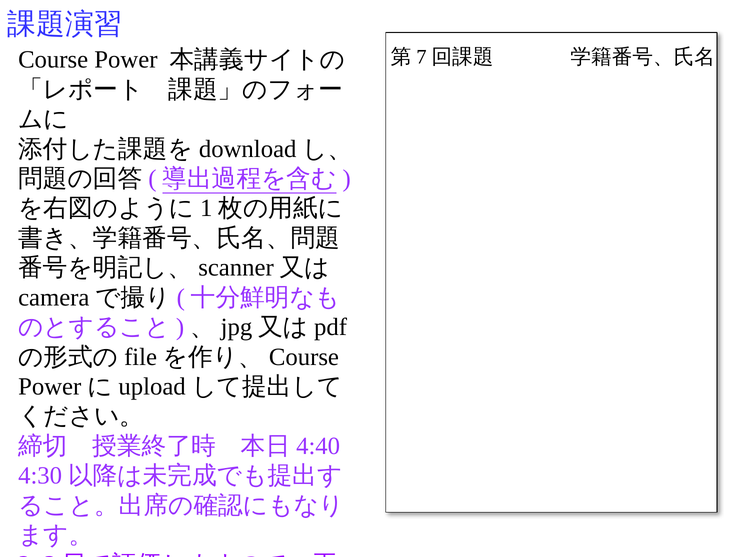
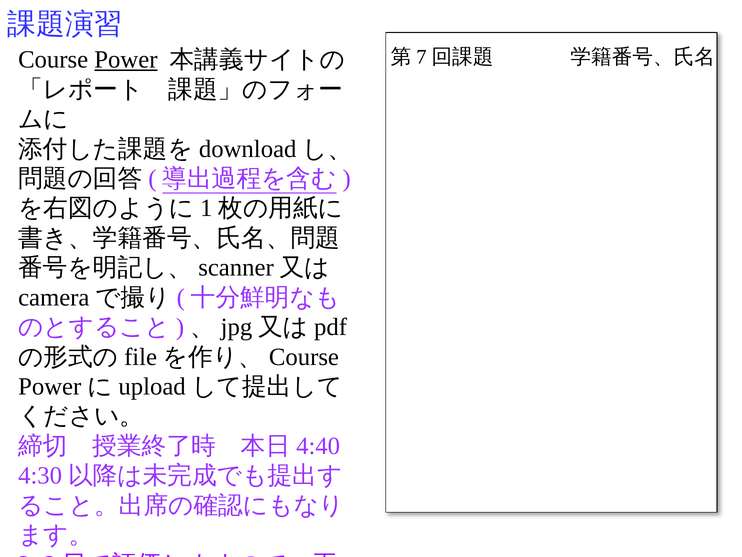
Power underline: none -> present (126, 60)
